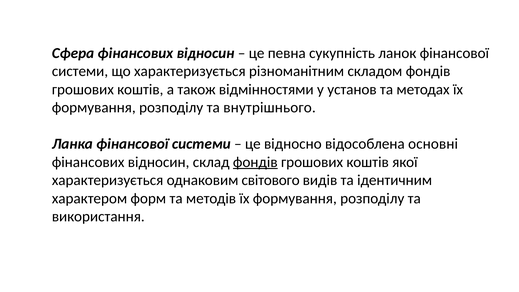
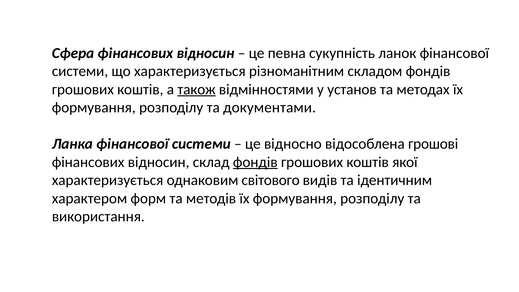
також underline: none -> present (197, 89)
внутрішнього: внутрішнього -> документами (270, 108)
основні: основні -> грошові (433, 144)
